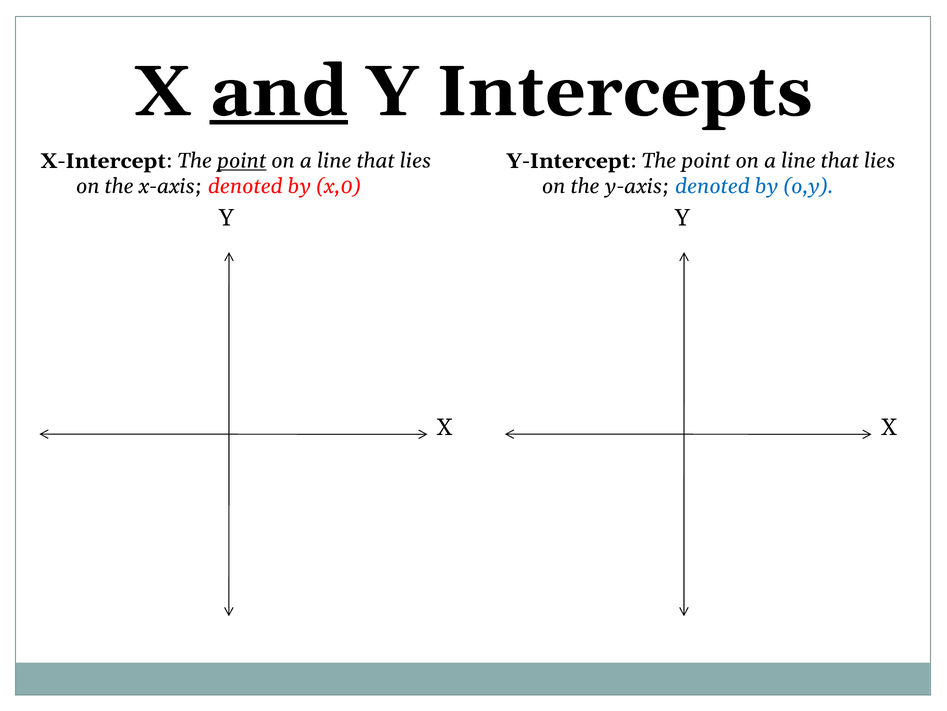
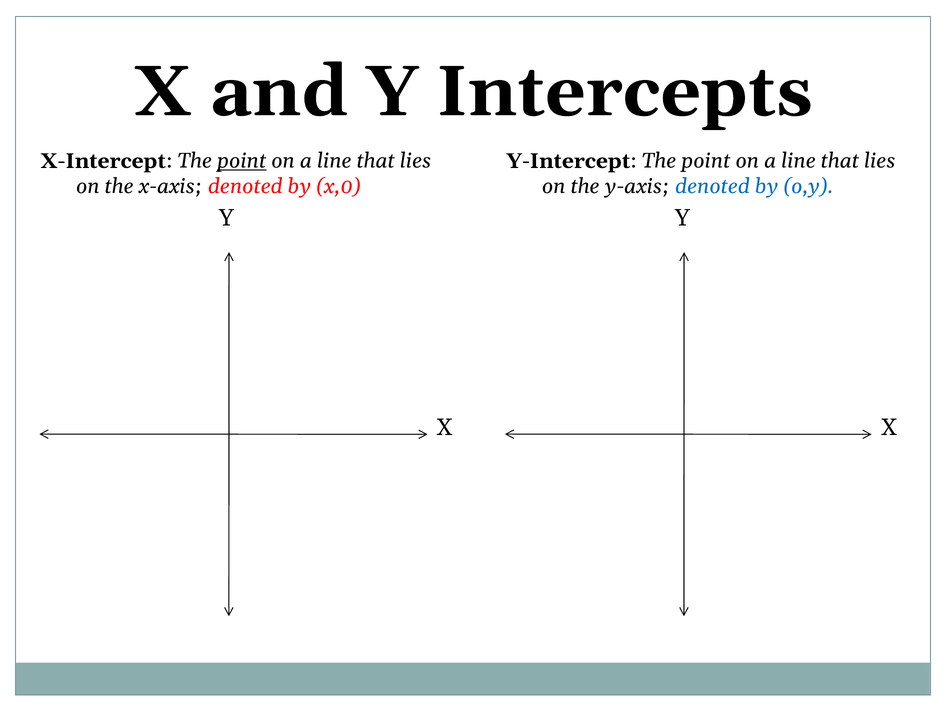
and underline: present -> none (279, 92)
